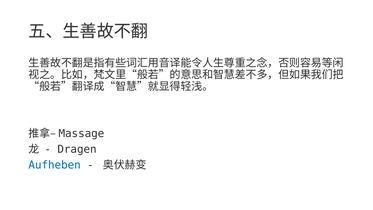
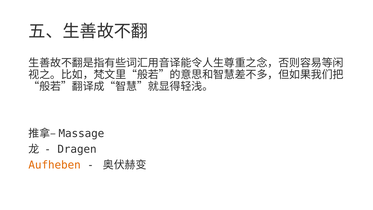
Aufheben colour: blue -> orange (55, 165)
